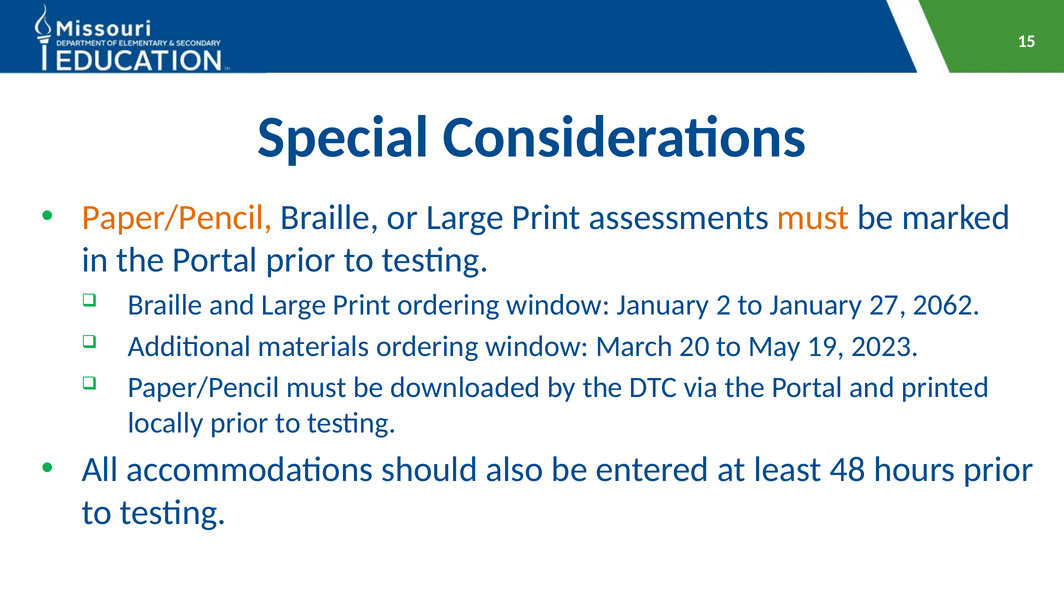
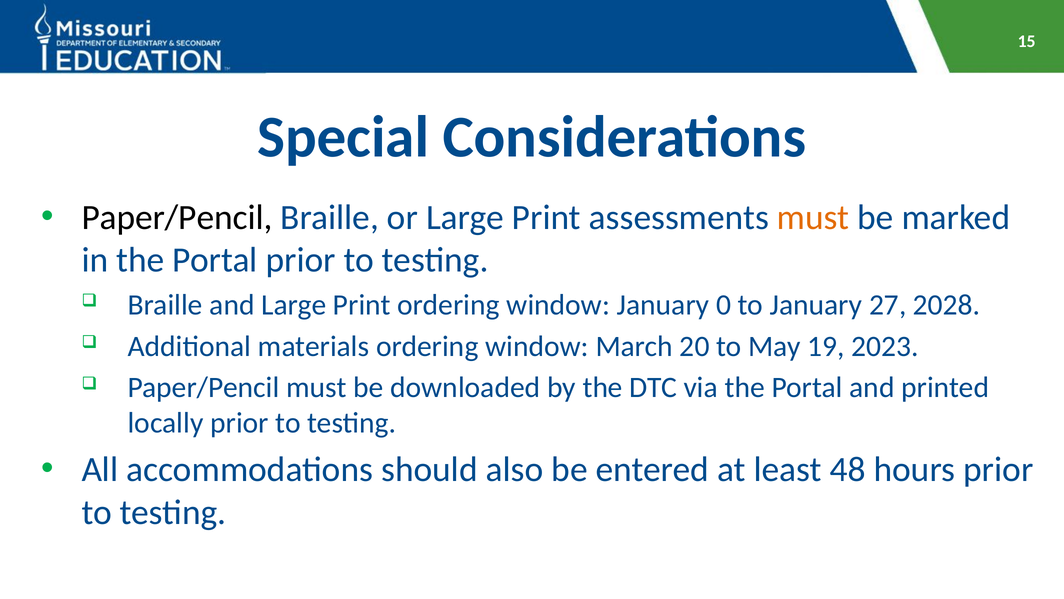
Paper/Pencil colour: orange -> black (177, 218)
2: 2 -> 0 (724, 305)
2062: 2062 -> 2028 (947, 305)
